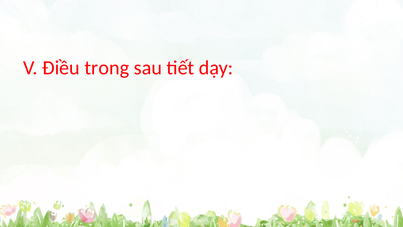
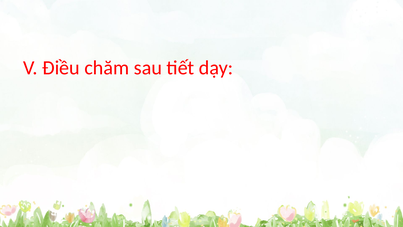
trong: trong -> chăm (107, 68)
